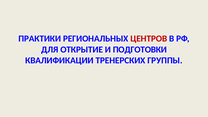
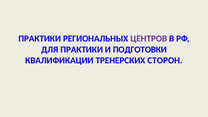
ЦЕНТРОВ colour: red -> purple (149, 39)
ДЛЯ ОТКРЫТИЕ: ОТКРЫТИЕ -> ПРАКТИКИ (82, 50)
ГРУППЫ: ГРУППЫ -> СТОРОН (165, 60)
